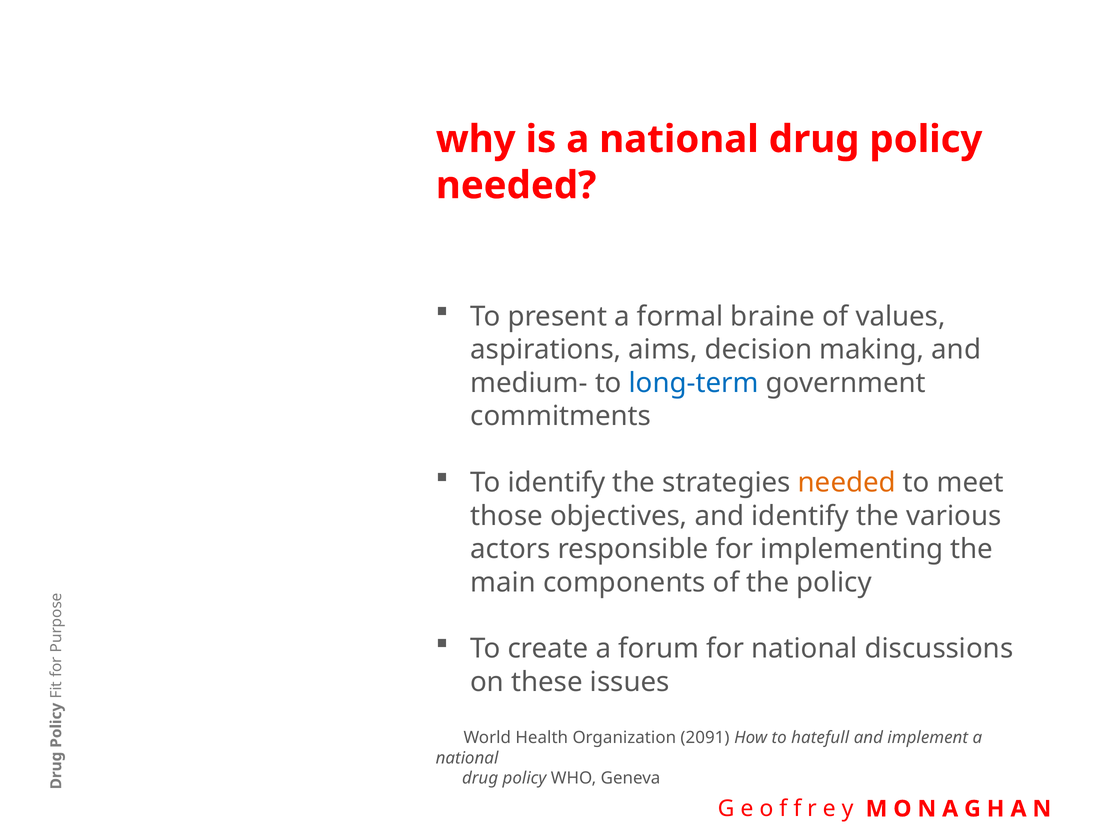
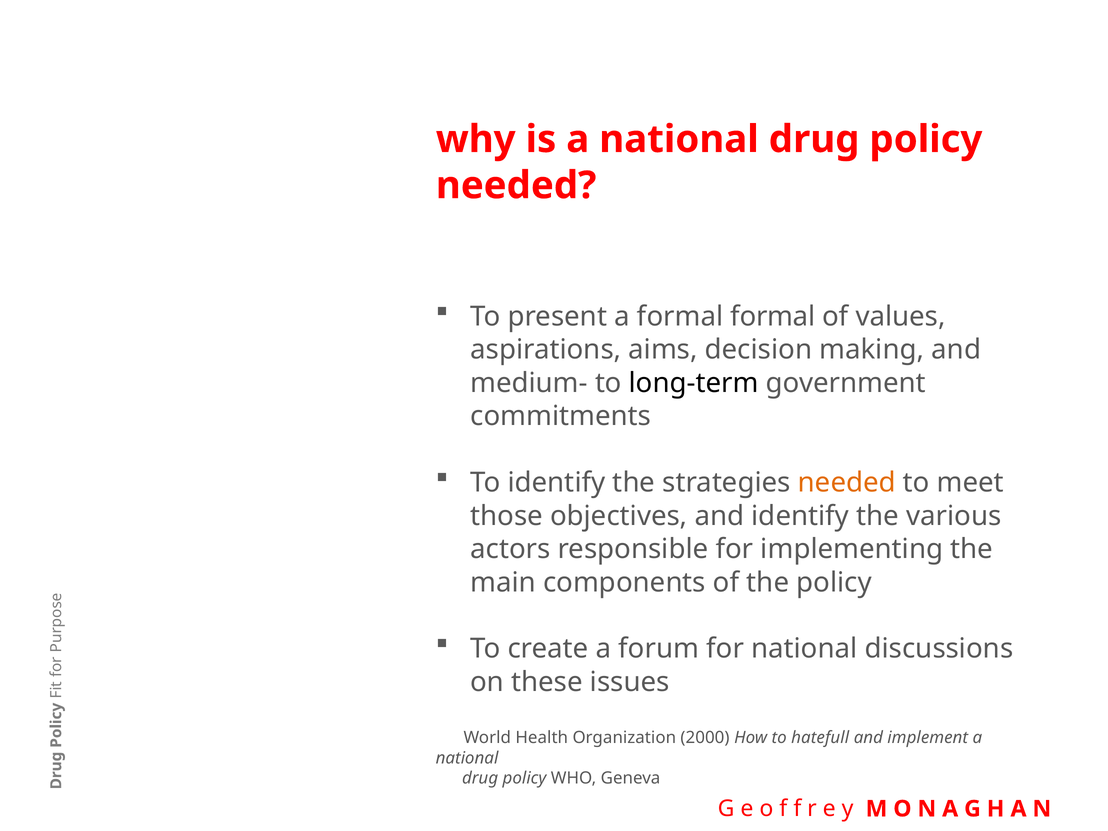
formal braine: braine -> formal (773, 316)
long-term colour: blue -> black (694, 383)
2091: 2091 -> 2000 (705, 738)
